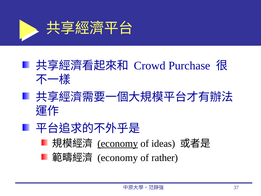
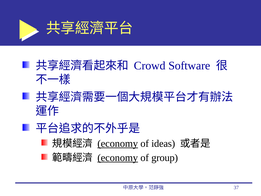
Purchase: Purchase -> Software (189, 66)
economy underline: none -> present (118, 157)
rather: rather -> group (165, 157)
